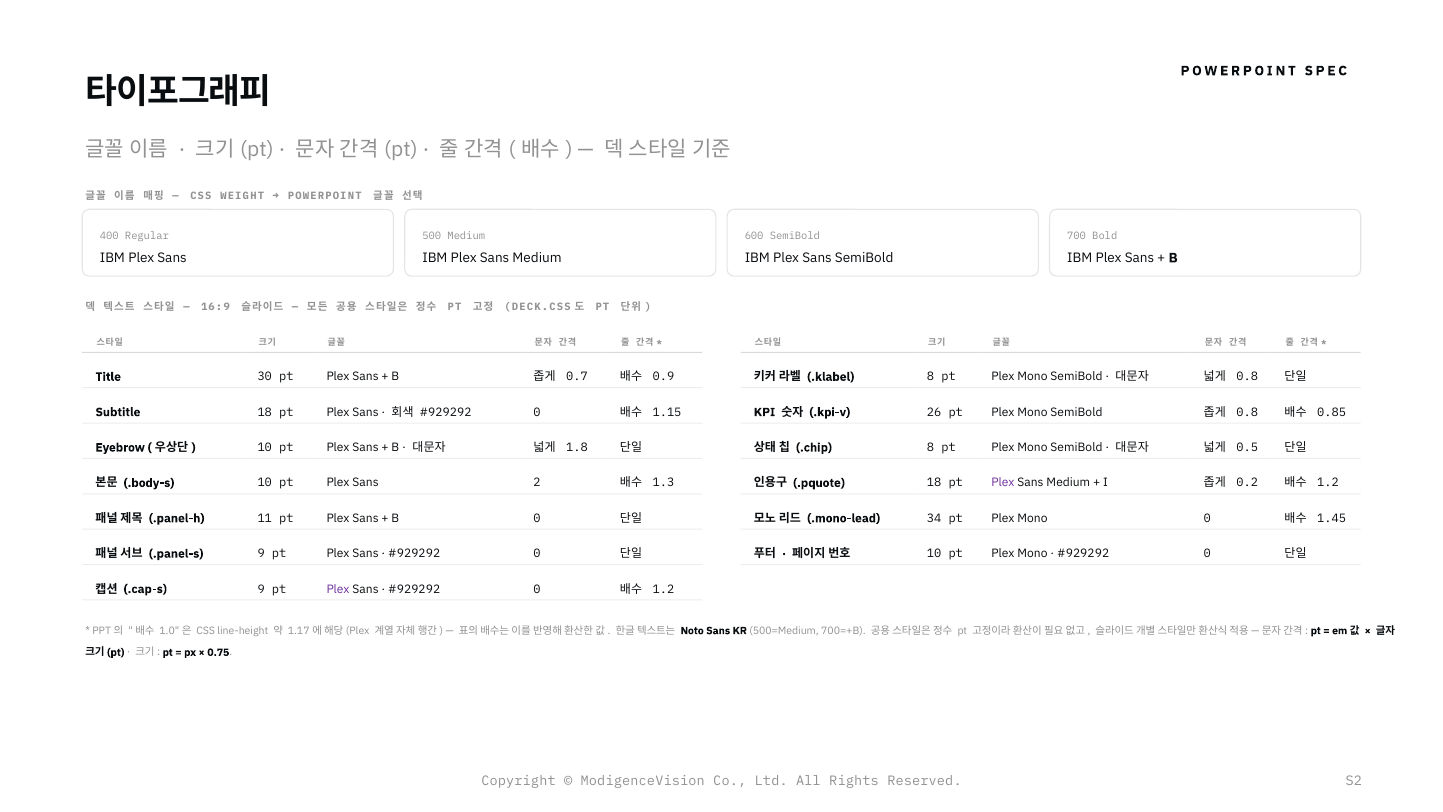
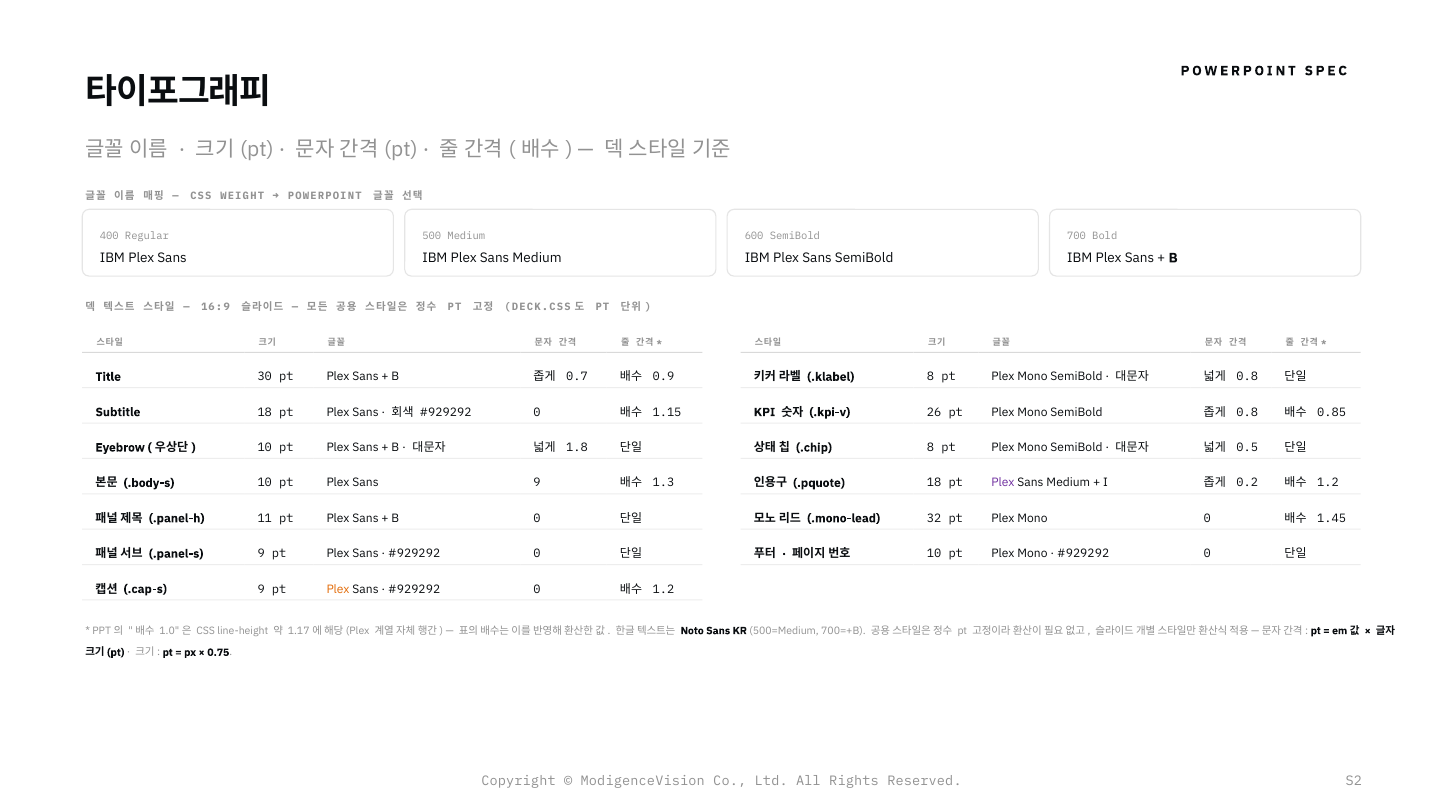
Sans 2: 2 -> 9 (537, 483)
34: 34 -> 32 (934, 518)
Plex colour: purple -> orange (338, 589)
